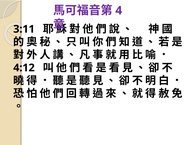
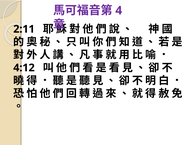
3:11: 3:11 -> 2:11 (24, 29)
